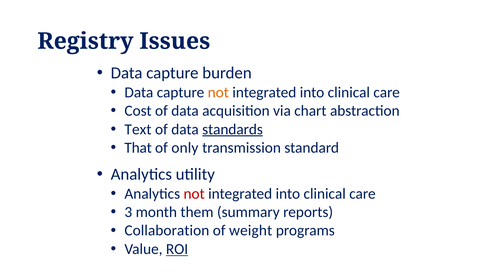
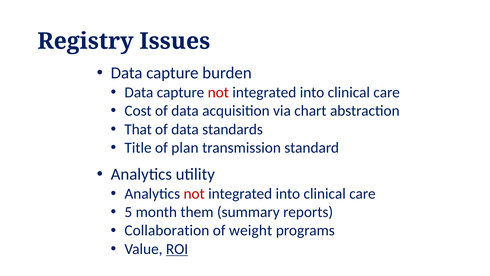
not colour: orange -> red (218, 92)
Text: Text -> That (138, 129)
standards underline: present -> none (233, 129)
That: That -> Title (138, 148)
only: only -> plan (185, 148)
3: 3 -> 5 (128, 212)
